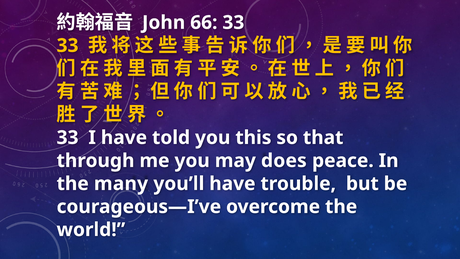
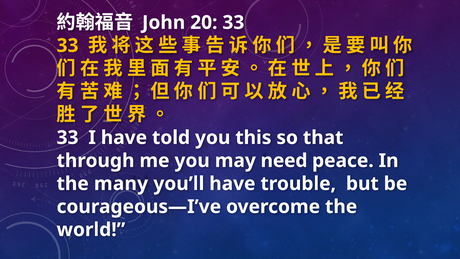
66: 66 -> 20 (204, 23)
does: does -> need (284, 161)
